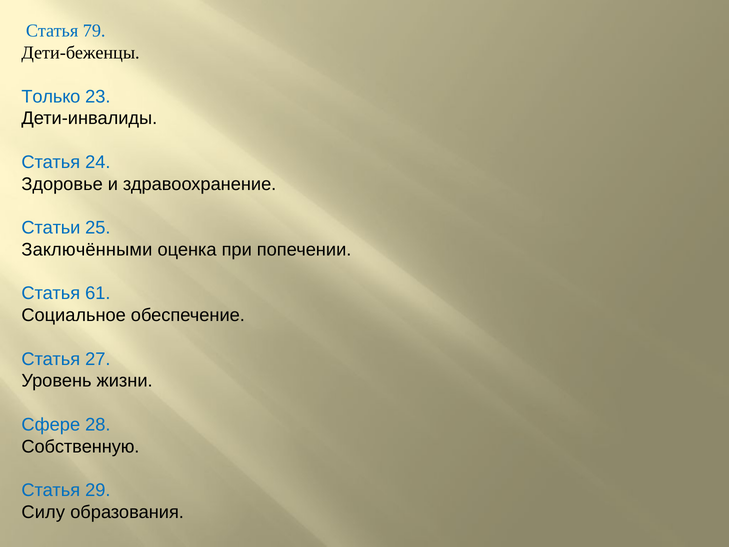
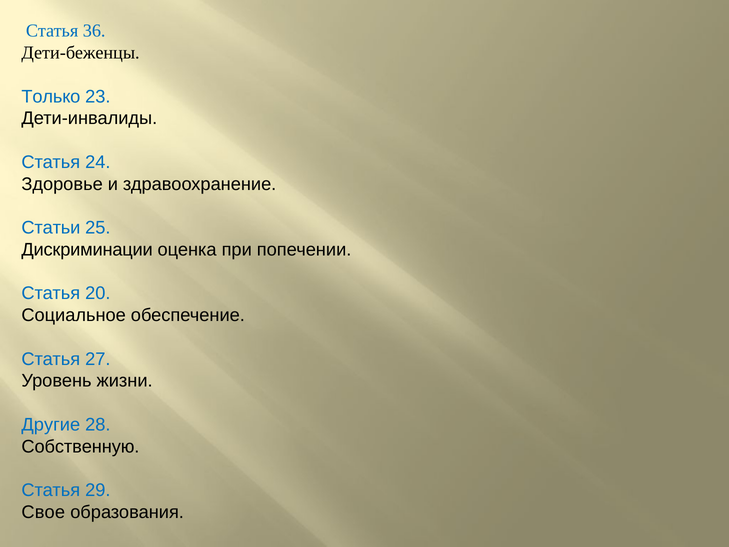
79: 79 -> 36 (94, 31)
Заключёнными: Заключёнными -> Дискриминации (87, 250)
61: 61 -> 20 (98, 293)
Сфере: Сфере -> Другие (51, 424)
Силу: Силу -> Свое (43, 512)
